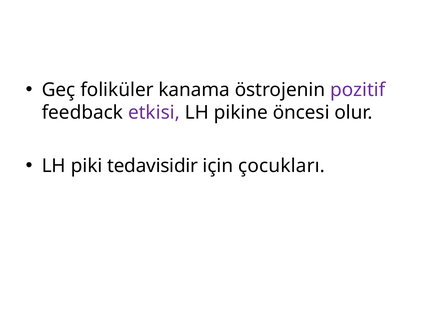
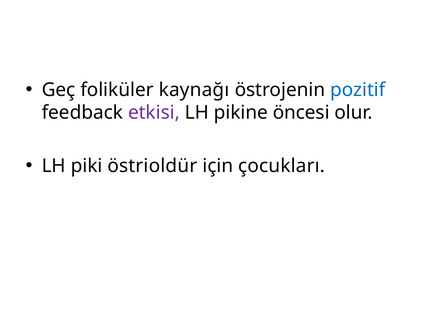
kanama: kanama -> kaynağı (194, 90)
pozitif colour: purple -> blue (358, 90)
tedavisidir: tedavisidir -> östrioldür (152, 166)
